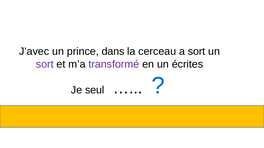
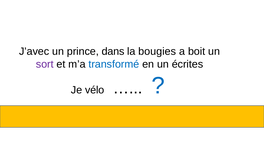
cerceau: cerceau -> bougies (157, 52)
a sort: sort -> boit (197, 52)
transformé colour: purple -> blue (114, 64)
seul: seul -> vélo (95, 90)
